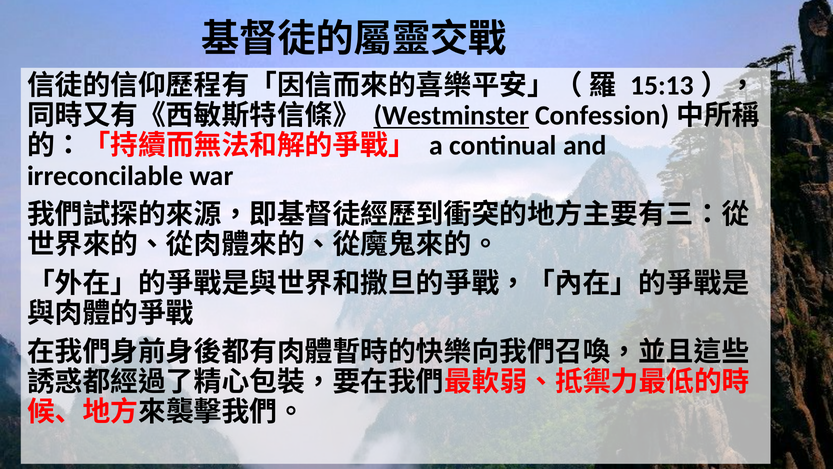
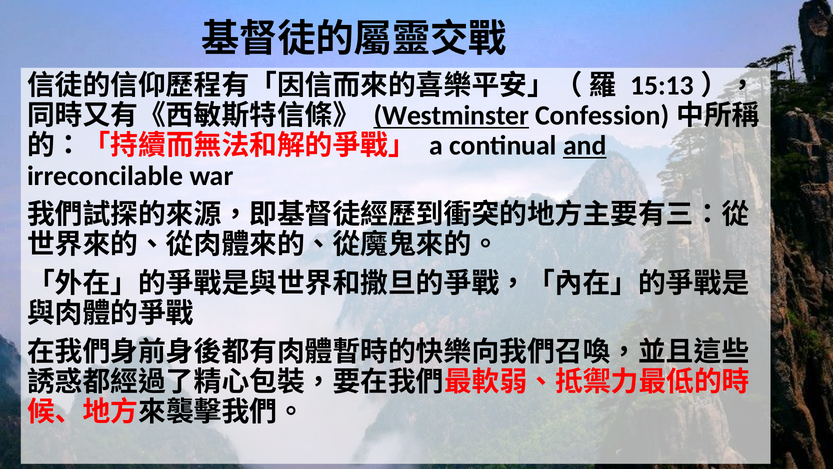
and underline: none -> present (585, 146)
